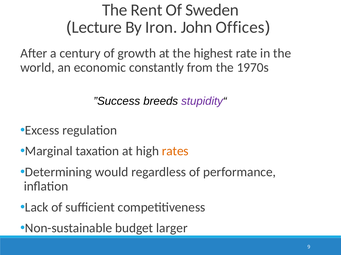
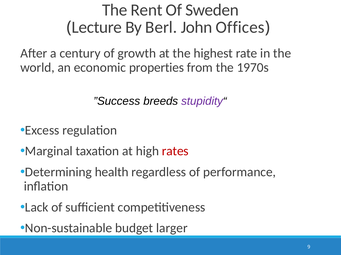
Iron: Iron -> Berl (161, 27)
constantly: constantly -> properties (157, 68)
rates colour: orange -> red (175, 152)
would: would -> health (112, 173)
